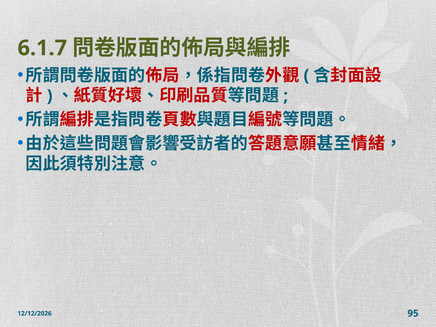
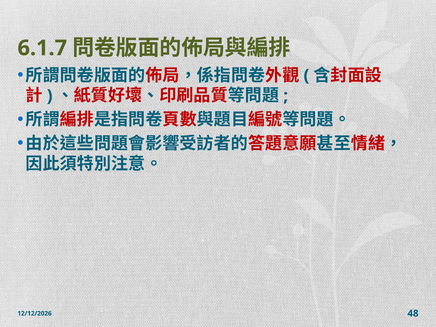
95: 95 -> 48 (413, 313)
